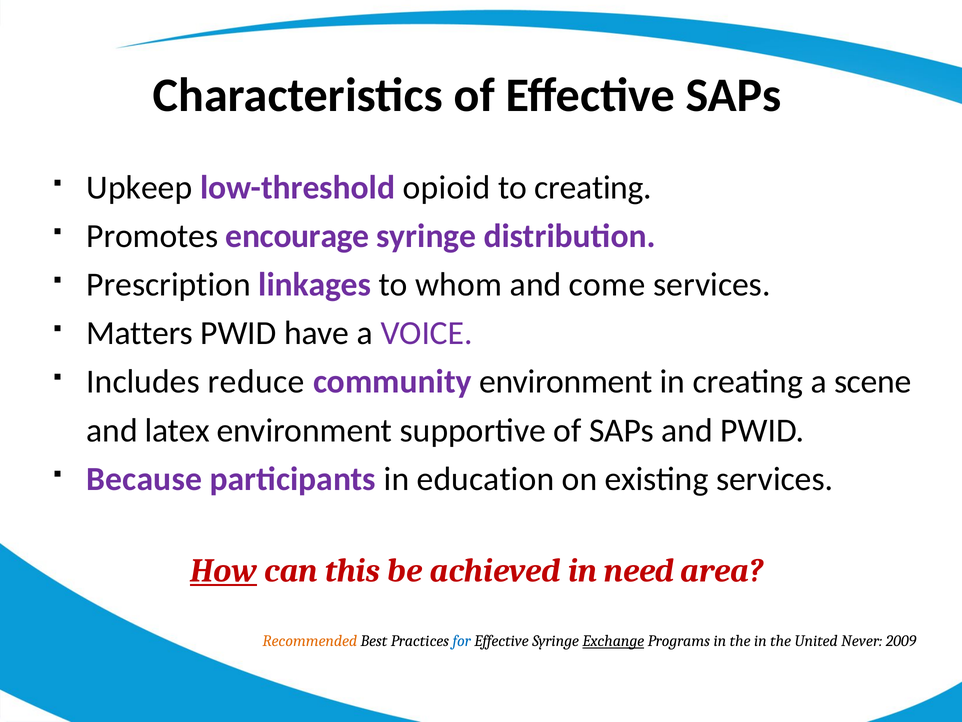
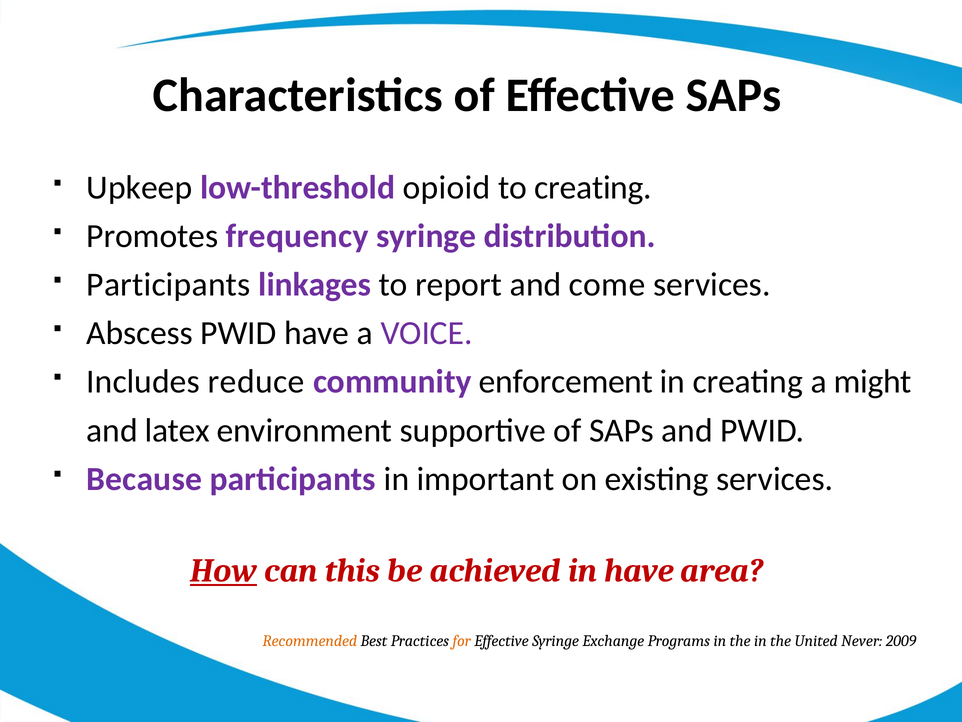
encourage: encourage -> frequency (297, 236)
Prescription: Prescription -> Participants (169, 285)
whom: whom -> report (459, 285)
Matters: Matters -> Abscess (140, 333)
community environment: environment -> enforcement (566, 382)
scene: scene -> might (873, 382)
education: education -> important (486, 479)
in need: need -> have (639, 570)
for colour: blue -> orange (462, 641)
Exchange underline: present -> none (613, 641)
